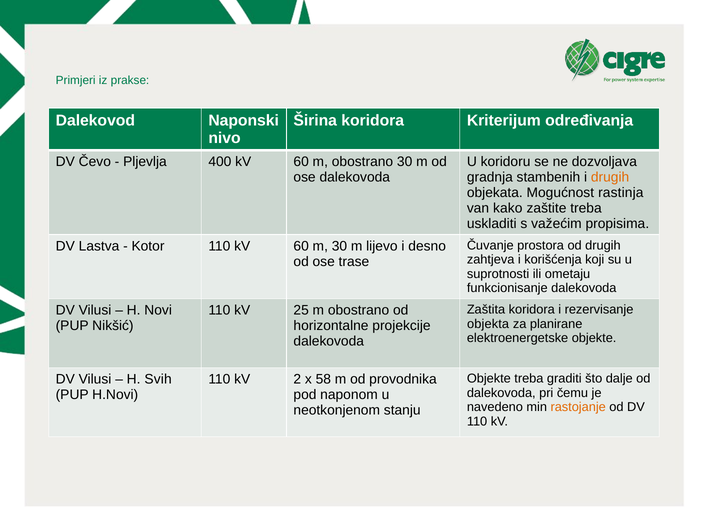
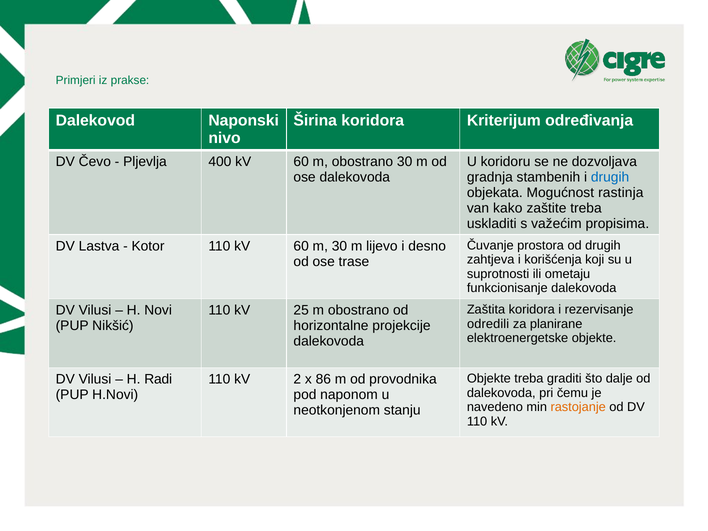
drugih colour: orange -> blue (610, 177)
objekta: objekta -> odredili (488, 324)
Svih: Svih -> Radi (158, 379)
58: 58 -> 86 (323, 379)
